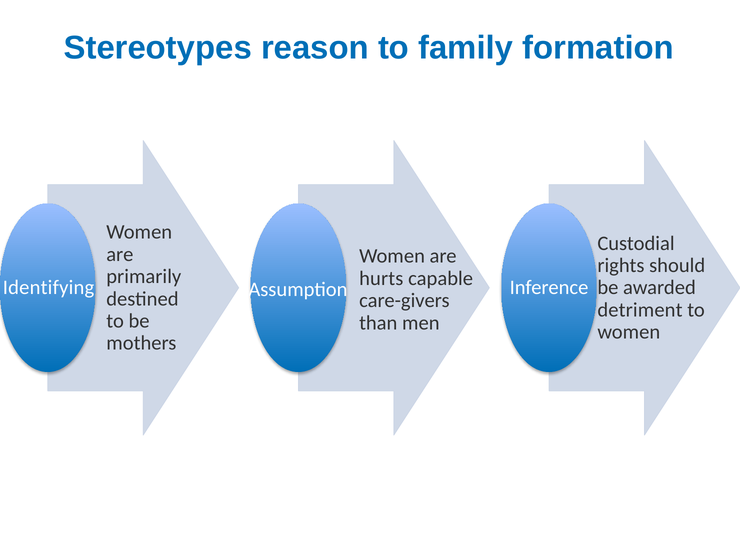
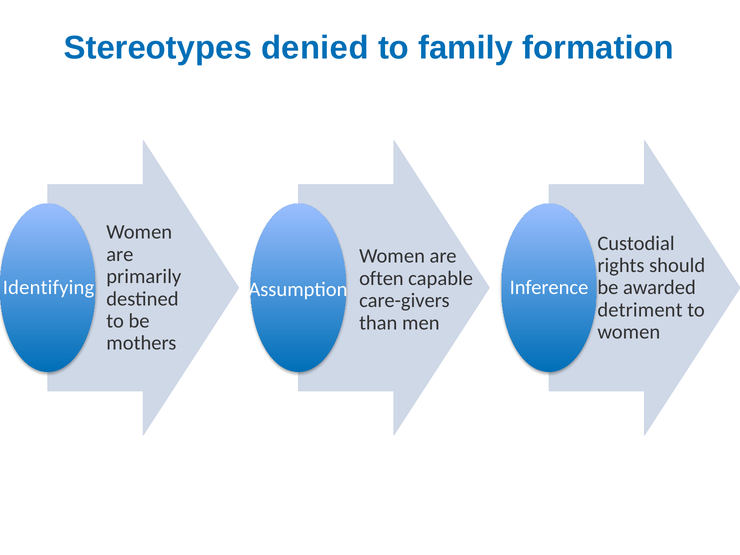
reason: reason -> denied (315, 48)
hurts: hurts -> often (381, 278)
